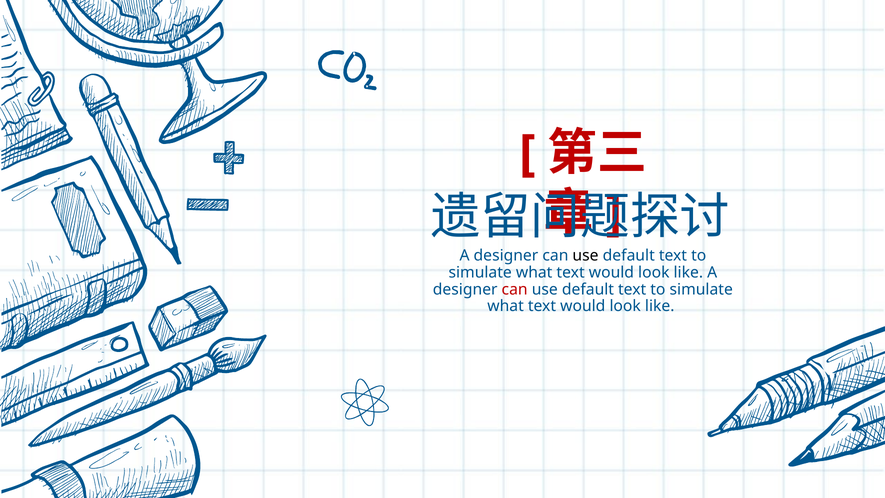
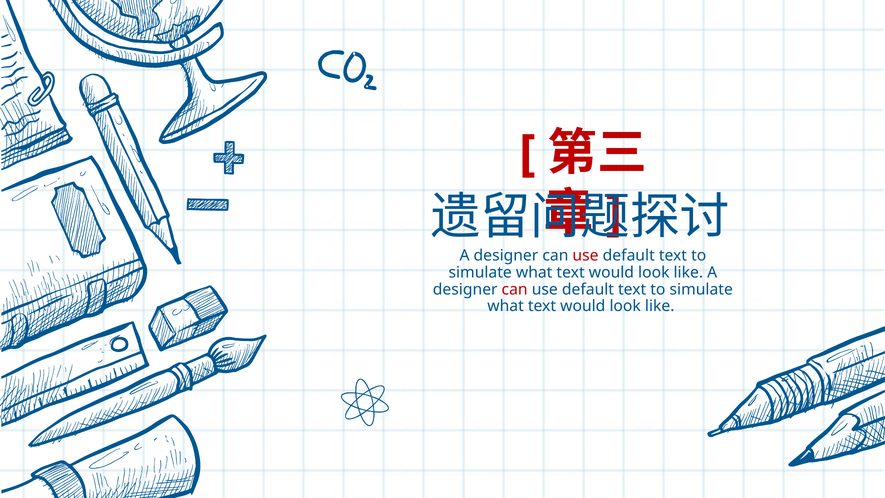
use colour: black -> red (585, 255)
